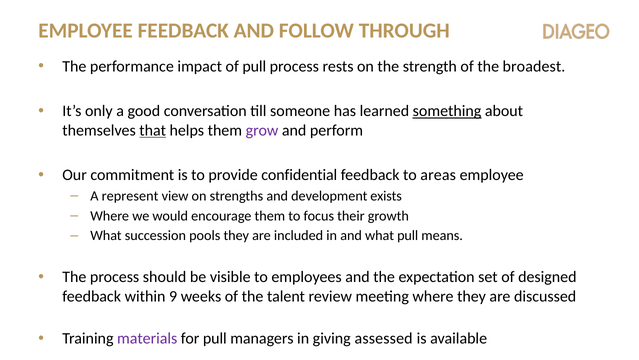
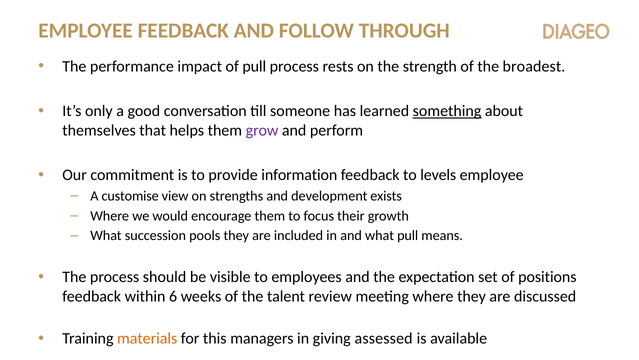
that underline: present -> none (153, 130)
confidential: confidential -> information (299, 175)
areas: areas -> levels (438, 175)
represent: represent -> customise (130, 196)
designed: designed -> positions (547, 277)
9: 9 -> 6 (173, 296)
materials colour: purple -> orange (147, 338)
for pull: pull -> this (215, 338)
